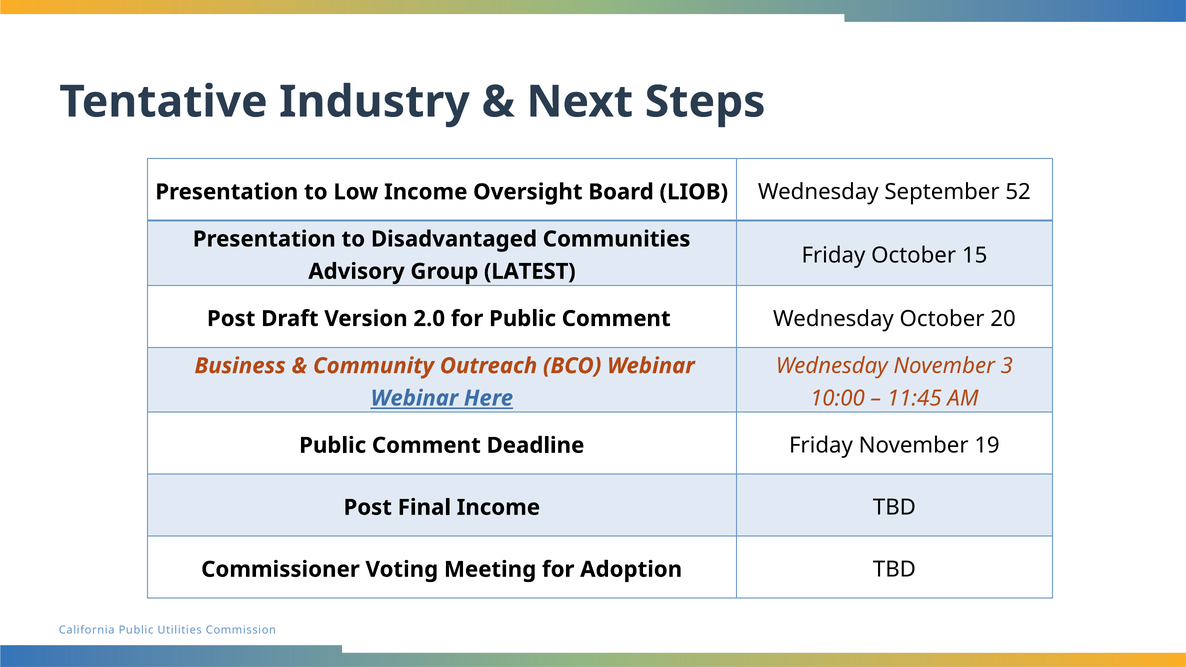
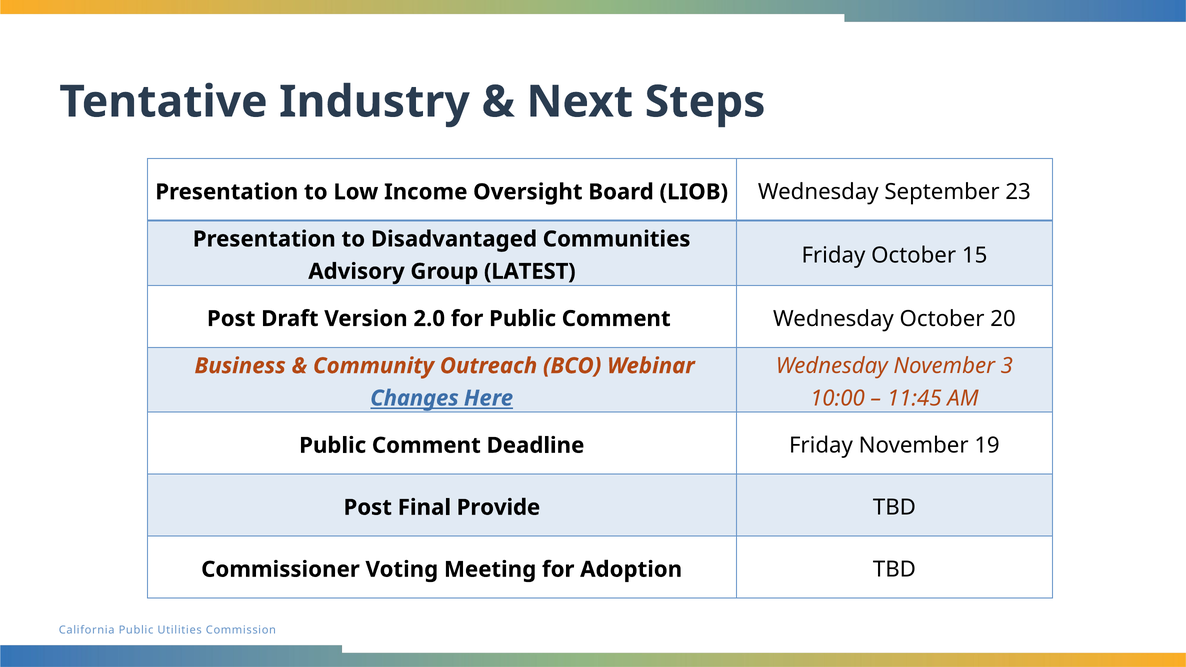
52: 52 -> 23 (1018, 192)
Webinar: Webinar -> Changes (414, 398)
Final Income: Income -> Provide (498, 508)
